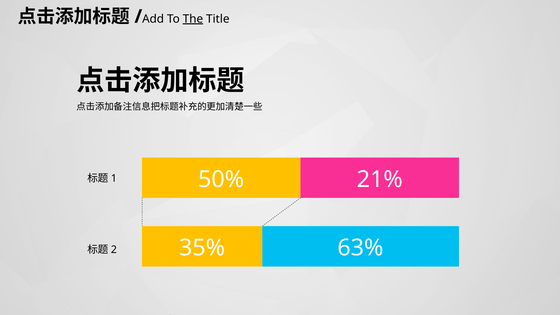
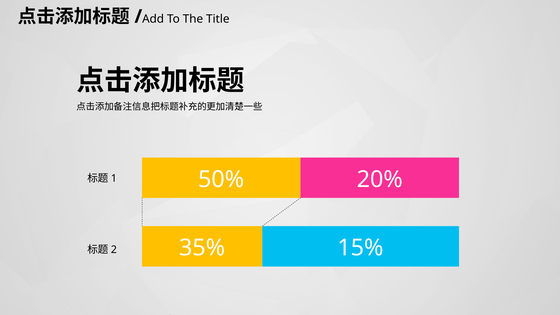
The underline: present -> none (193, 19)
21%: 21% -> 20% (380, 179)
63%: 63% -> 15% (361, 248)
